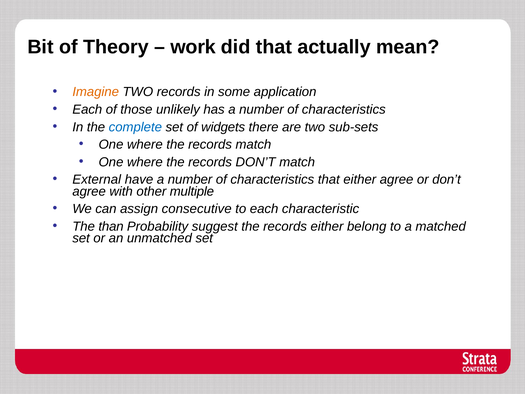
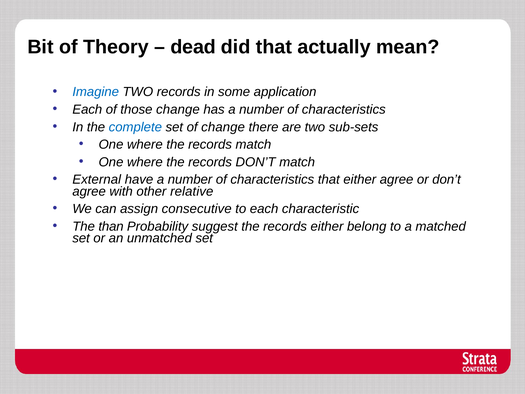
work: work -> dead (193, 47)
Imagine colour: orange -> blue (96, 92)
those unlikely: unlikely -> change (178, 109)
of widgets: widgets -> change (223, 127)
multiple: multiple -> relative (192, 191)
